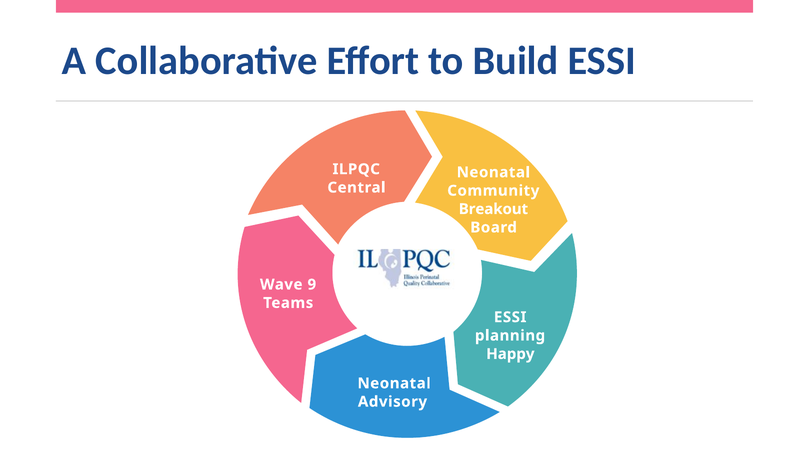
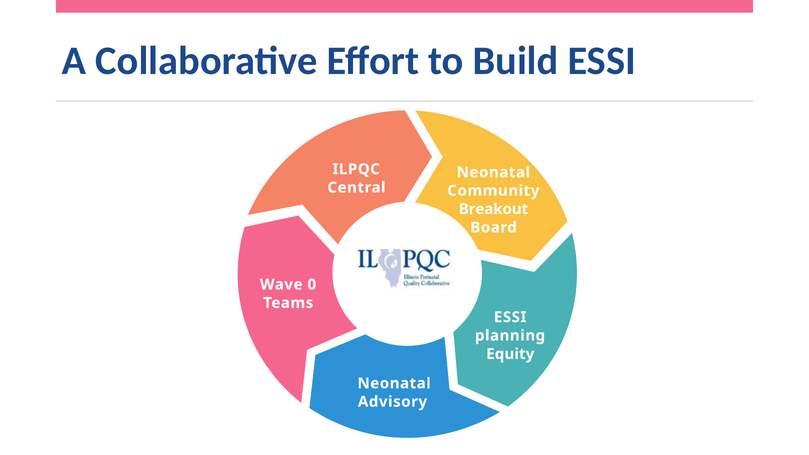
9: 9 -> 0 (312, 285)
Happy: Happy -> Equity (510, 354)
